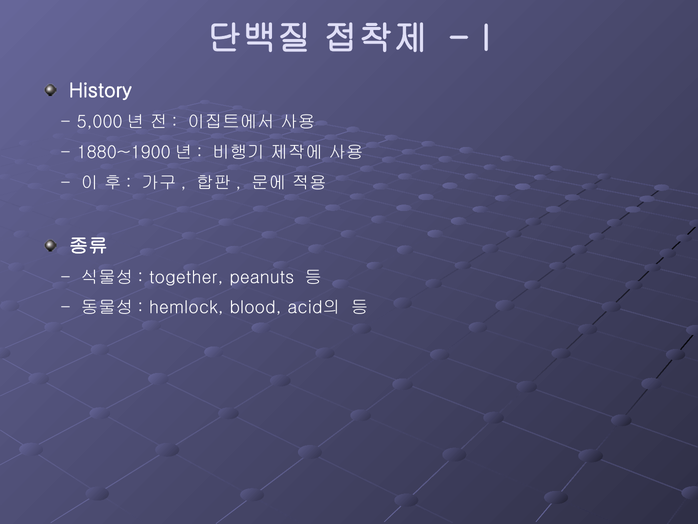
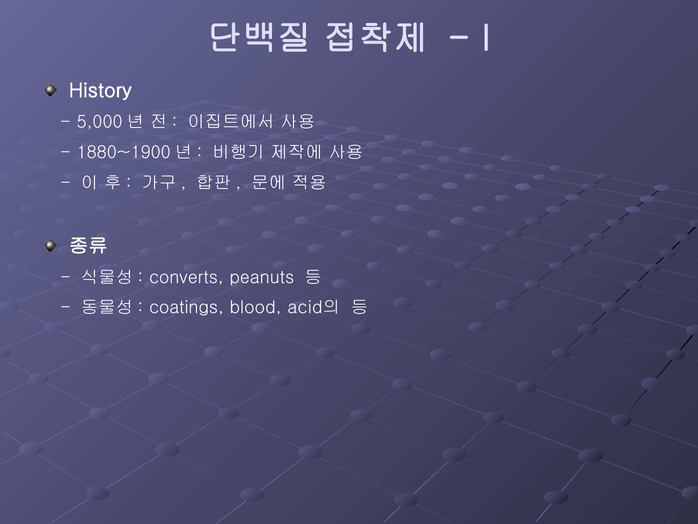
together: together -> converts (186, 277)
hemlock: hemlock -> coatings (186, 307)
